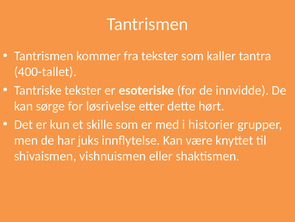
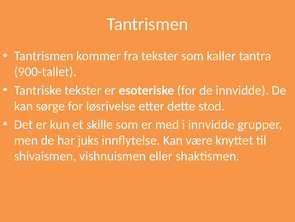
400-tallet: 400-tallet -> 900-tallet (45, 72)
hørt: hørt -> stod (211, 106)
i historier: historier -> innvidde (211, 124)
